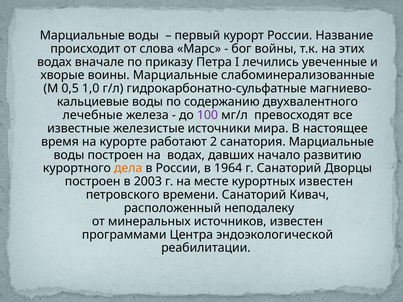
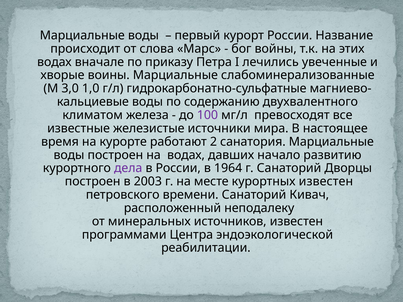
0,5: 0,5 -> 3,0 (70, 89)
лечебные: лечебные -> климатом (93, 115)
дела colour: orange -> purple (128, 168)
